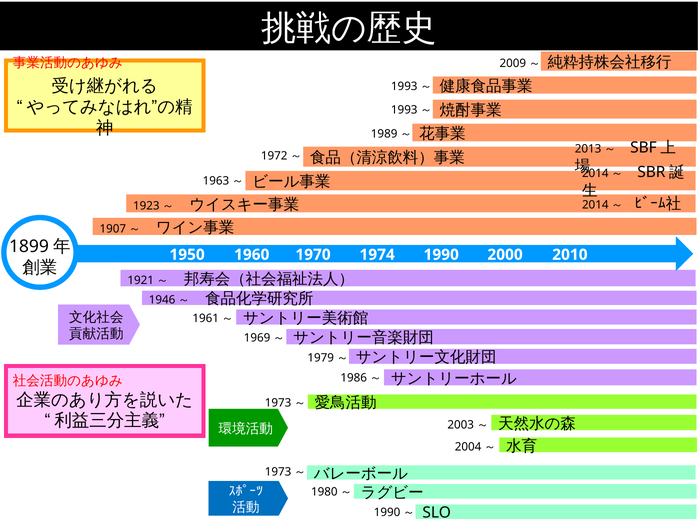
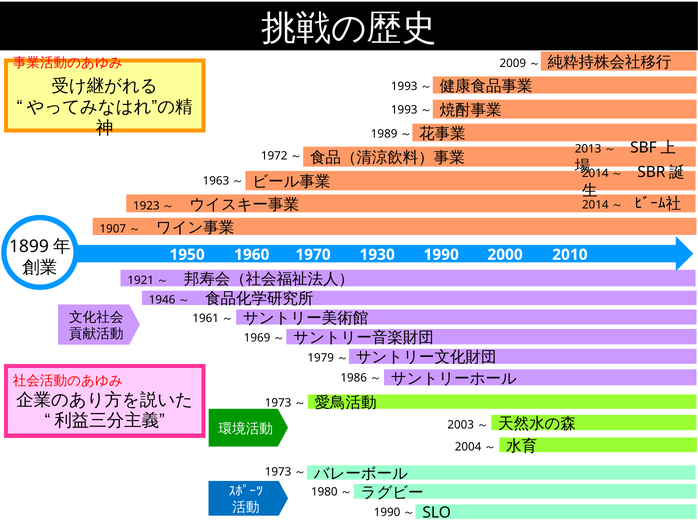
1974: 1974 -> 1930 (377, 255)
